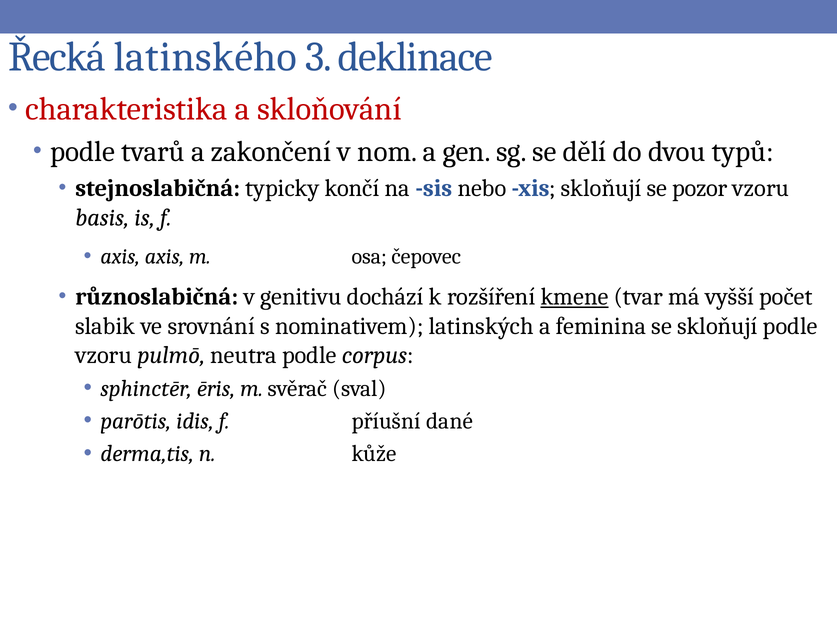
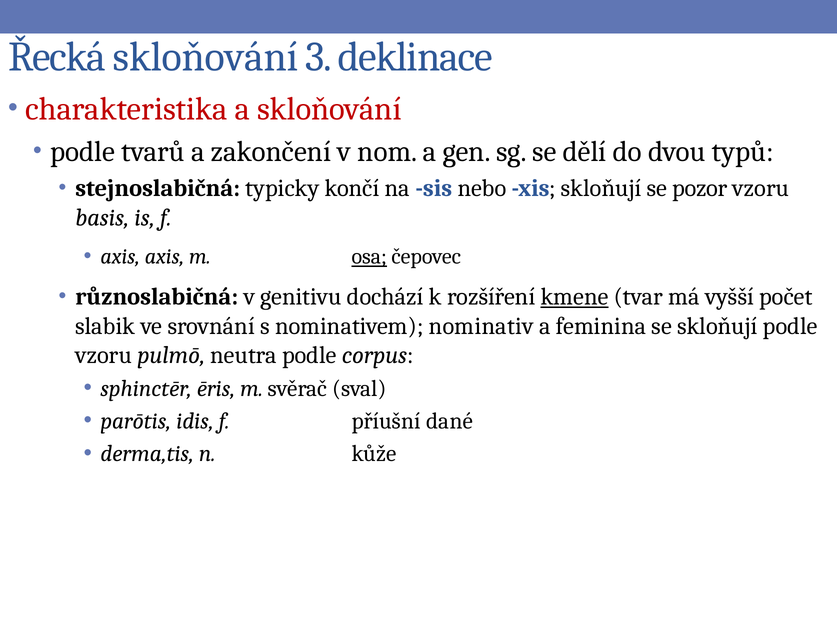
Řecká latinského: latinského -> skloňování (206, 57)
osa underline: none -> present (369, 257)
latinských: latinských -> nominativ (481, 326)
